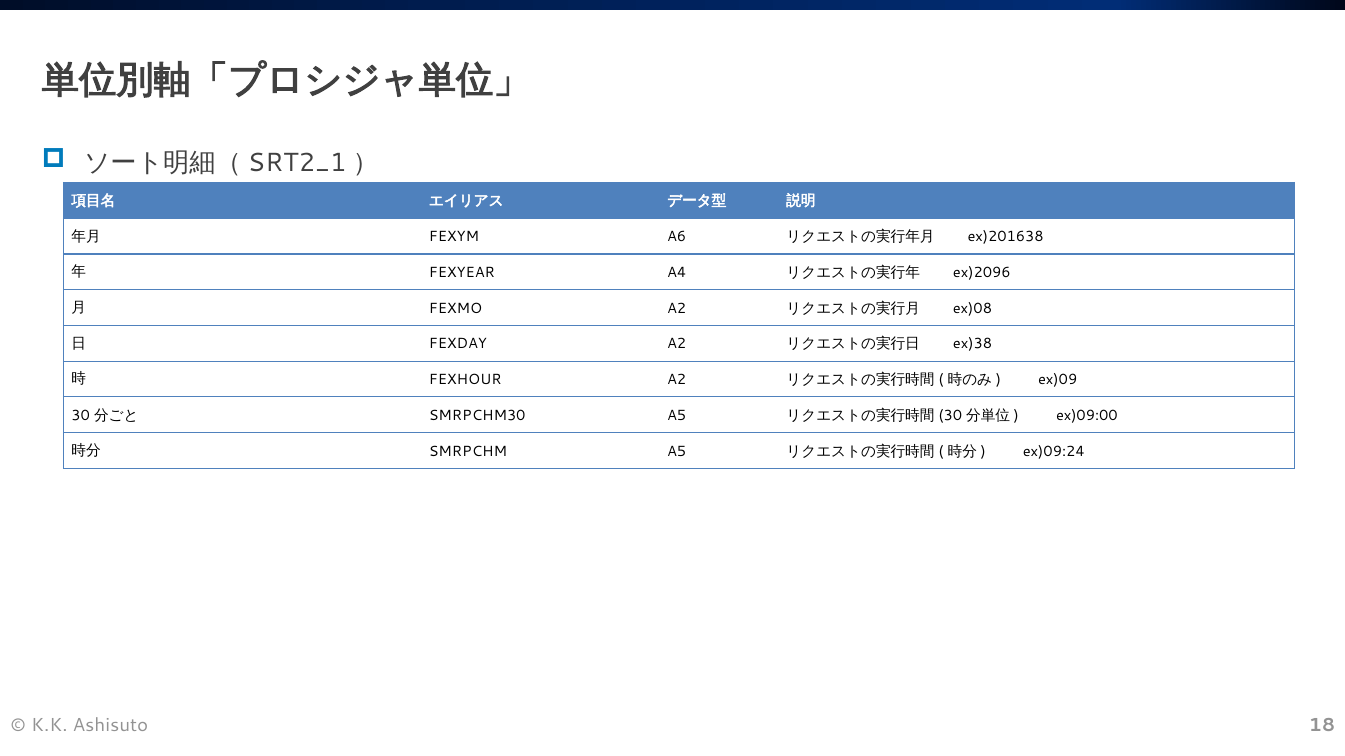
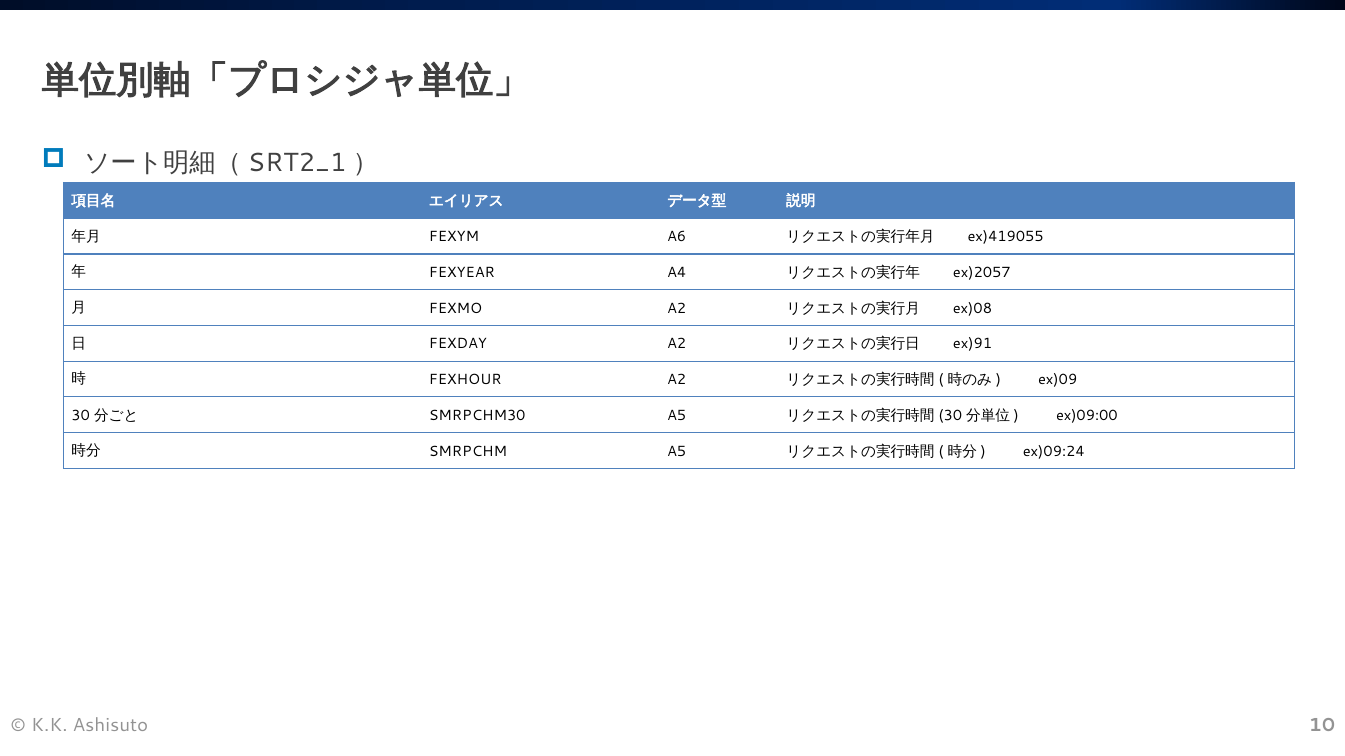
ex)201638: ex)201638 -> ex)419055 (1006, 237)
ex)2096: ex)2096 -> ex)2057 (982, 273)
ex)38: ex)38 -> ex)91 (973, 344)
18: 18 -> 10 (1322, 726)
